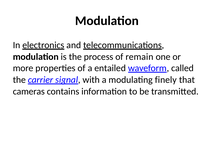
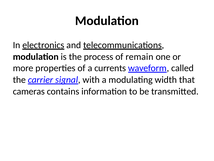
entailed: entailed -> currents (110, 68)
finely: finely -> width (166, 80)
